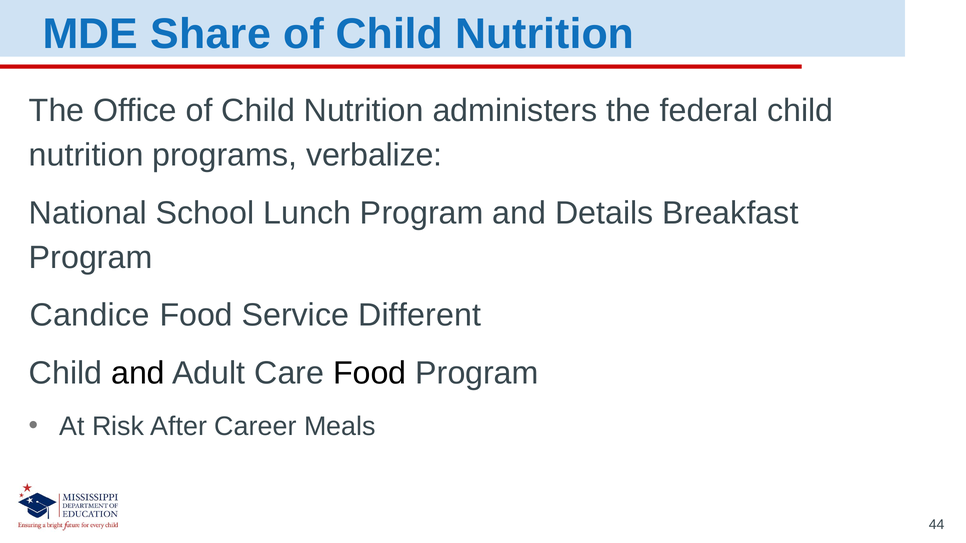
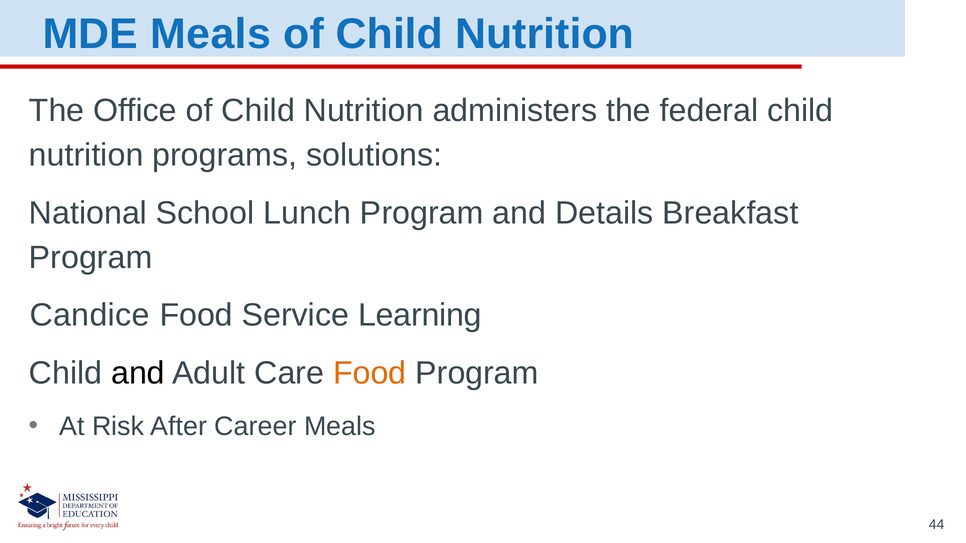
MDE Share: Share -> Meals (211, 34)
verbalize: verbalize -> solutions (374, 155)
Different: Different -> Learning (420, 315)
Food colour: black -> orange (370, 373)
